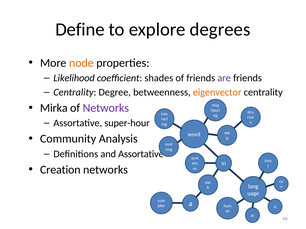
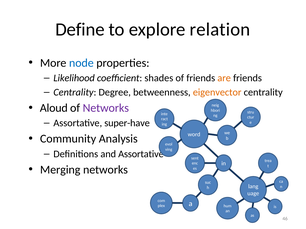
degrees: degrees -> relation (220, 30)
node colour: orange -> blue (81, 63)
are colour: purple -> orange (224, 78)
Mirka: Mirka -> Aloud (54, 108)
super-hour: super-hour -> super-have (127, 123)
Creation: Creation -> Merging (60, 170)
